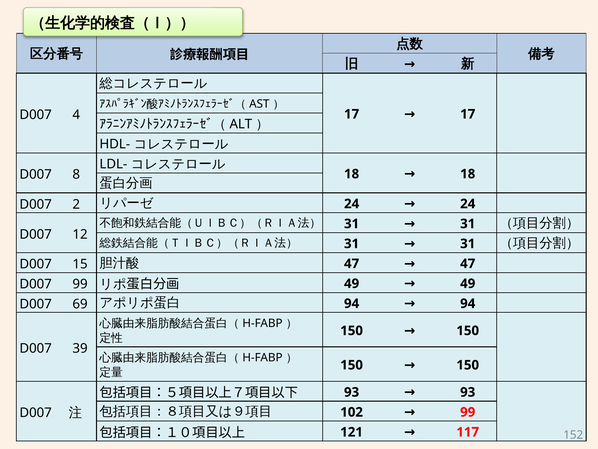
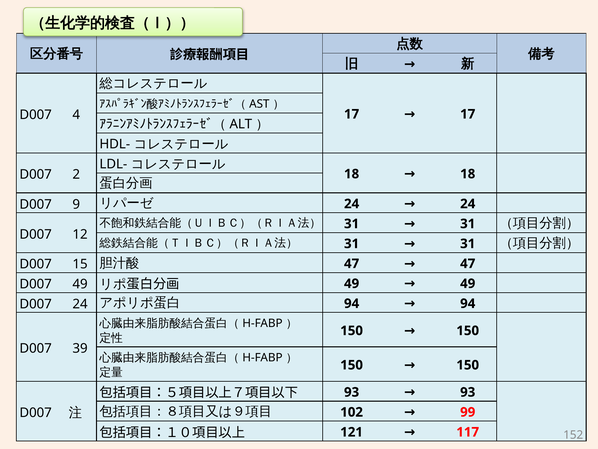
8: 8 -> 2 (76, 174)
2: 2 -> 9 (76, 204)
D007 99: 99 -> 49 (80, 284)
D007 69: 69 -> 24 (80, 304)
